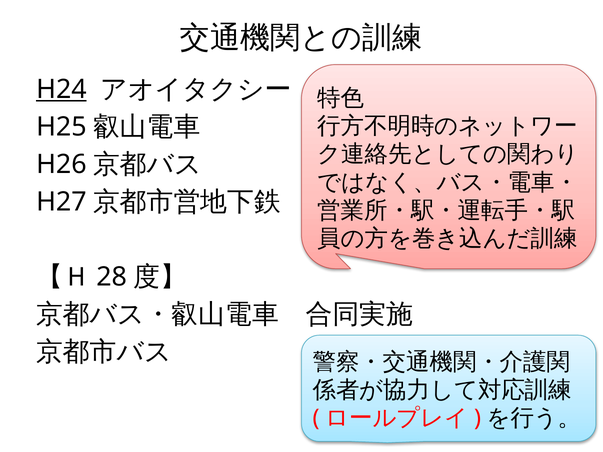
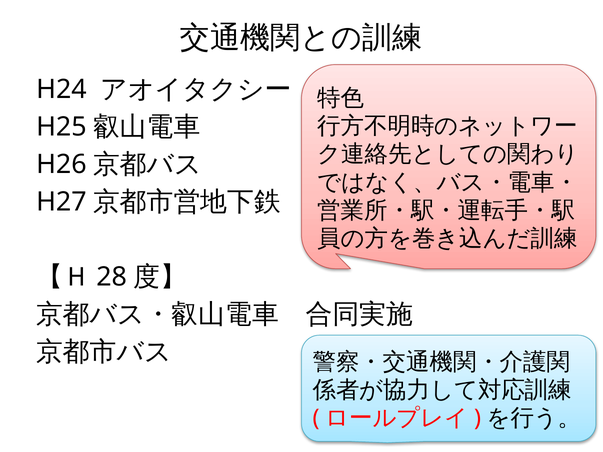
H24 underline: present -> none (61, 89)
